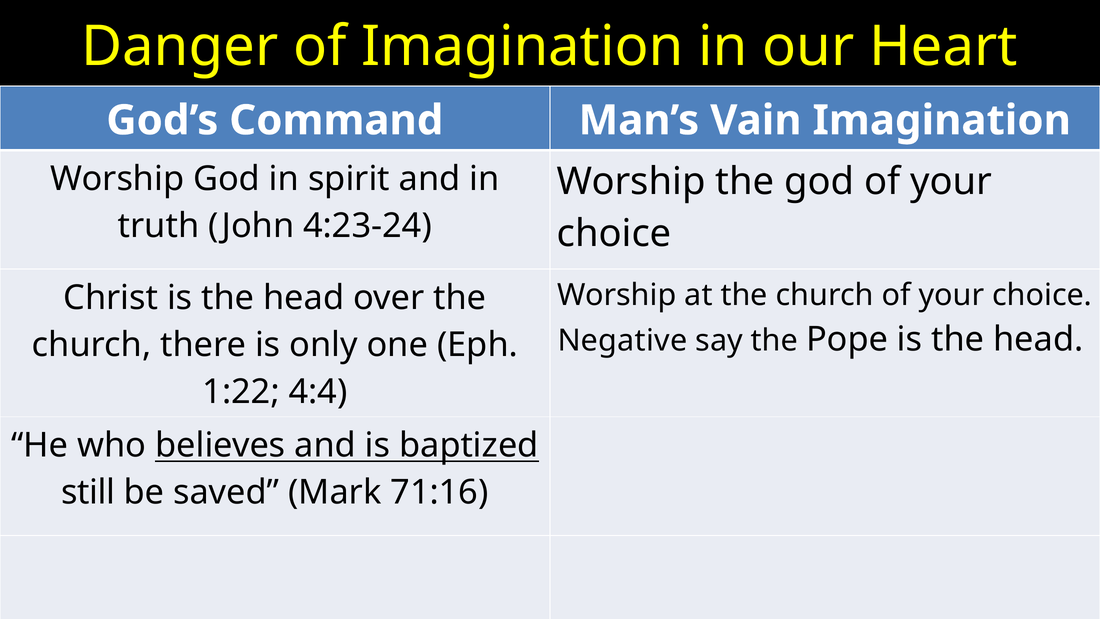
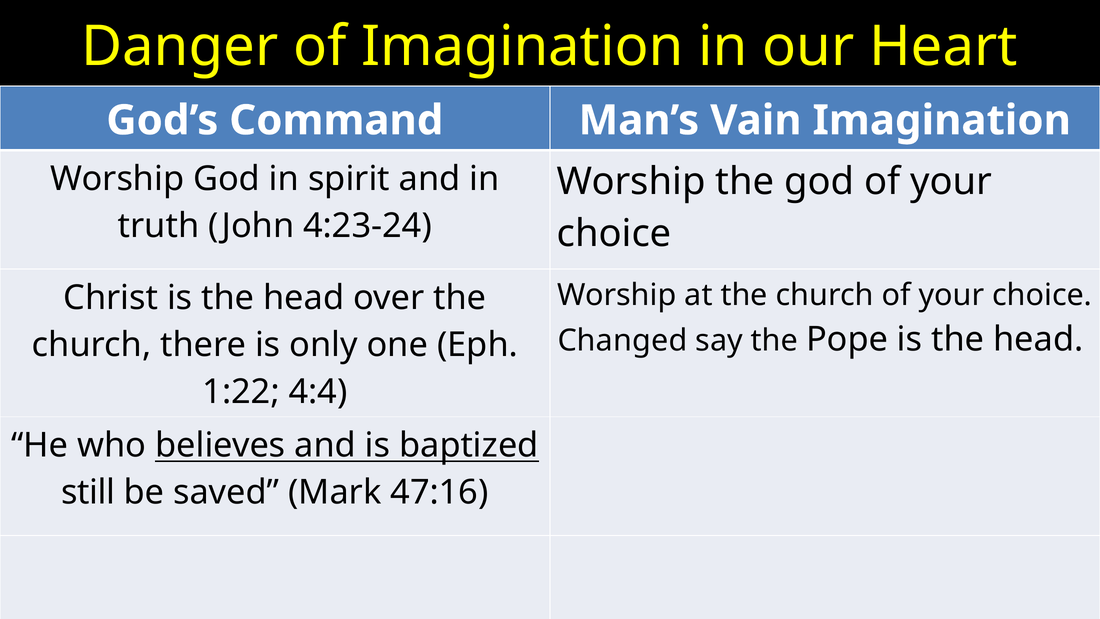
Negative: Negative -> Changed (622, 341)
71:16: 71:16 -> 47:16 (439, 492)
